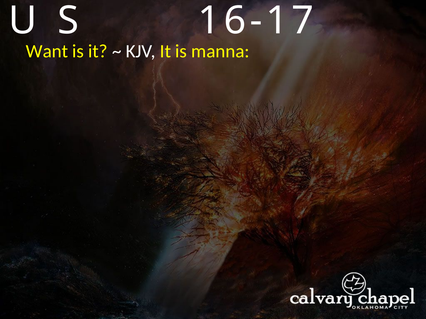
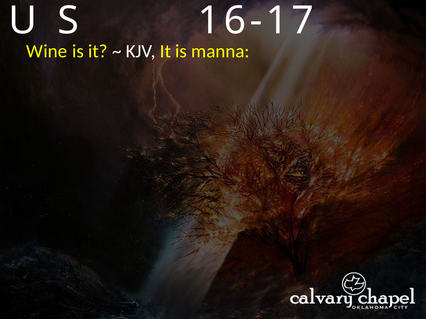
Want: Want -> Wine (47, 51)
